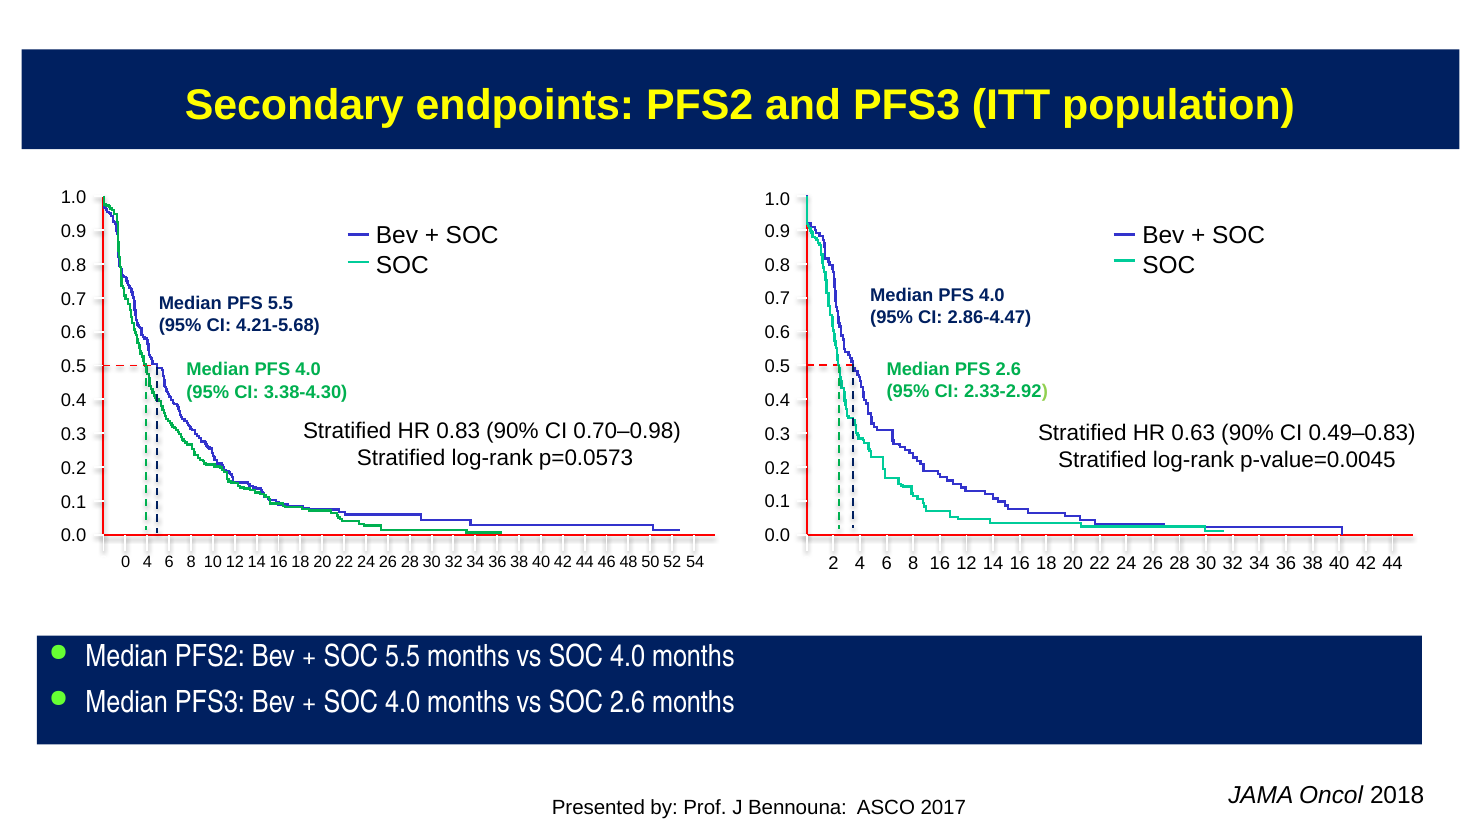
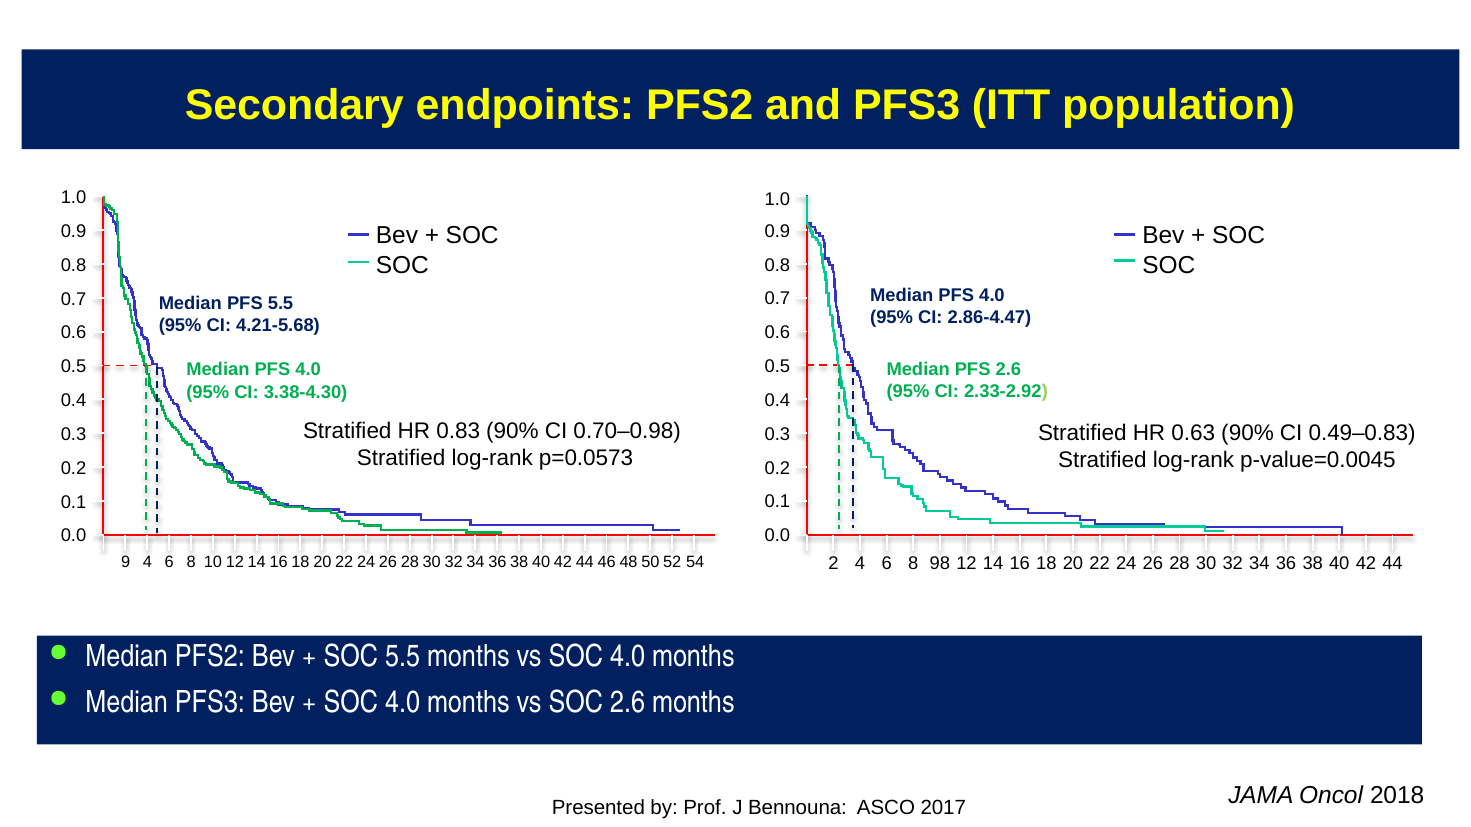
0 0: 0 -> 9 (126, 562)
8 16: 16 -> 98 (940, 563)
